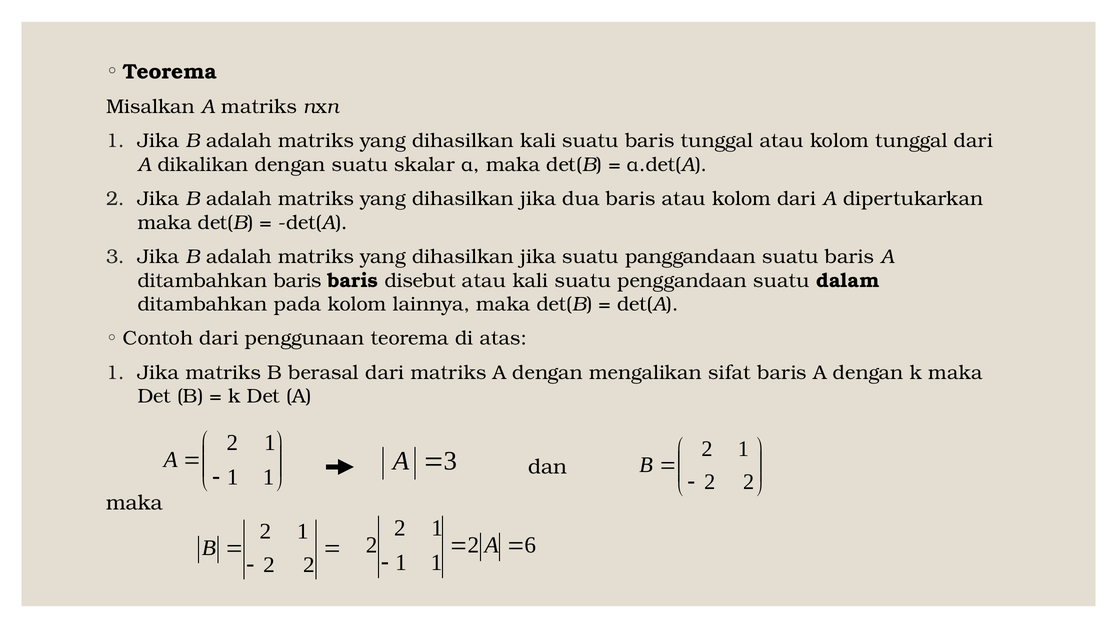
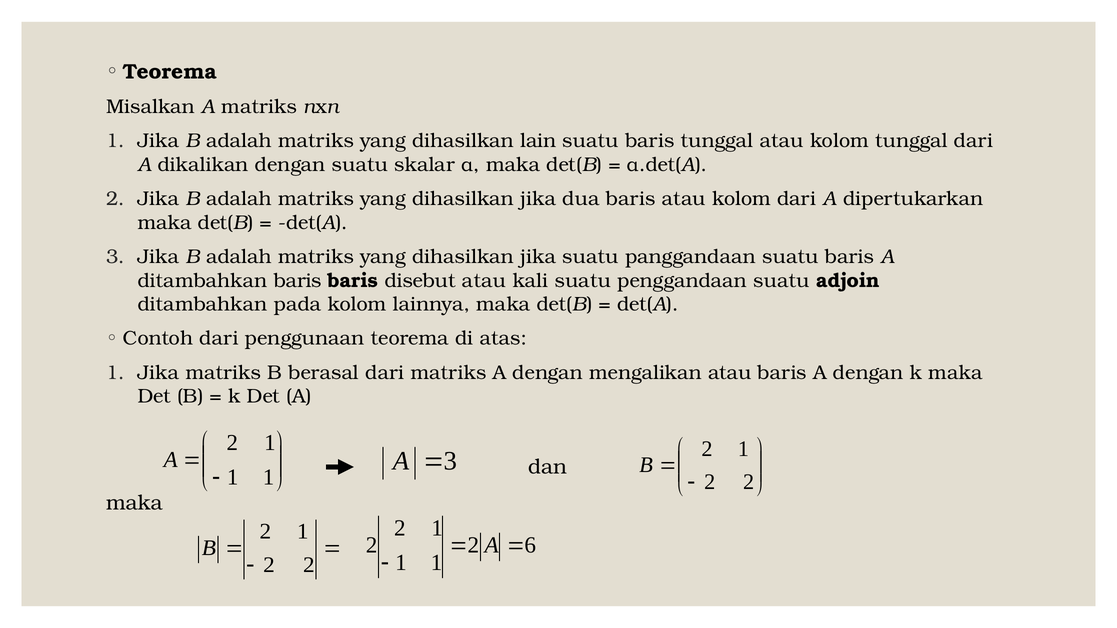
dihasilkan kali: kali -> lain (538, 141)
dalam: dalam -> adjoin (848, 281)
mengalikan sifat: sifat -> atau (730, 373)
